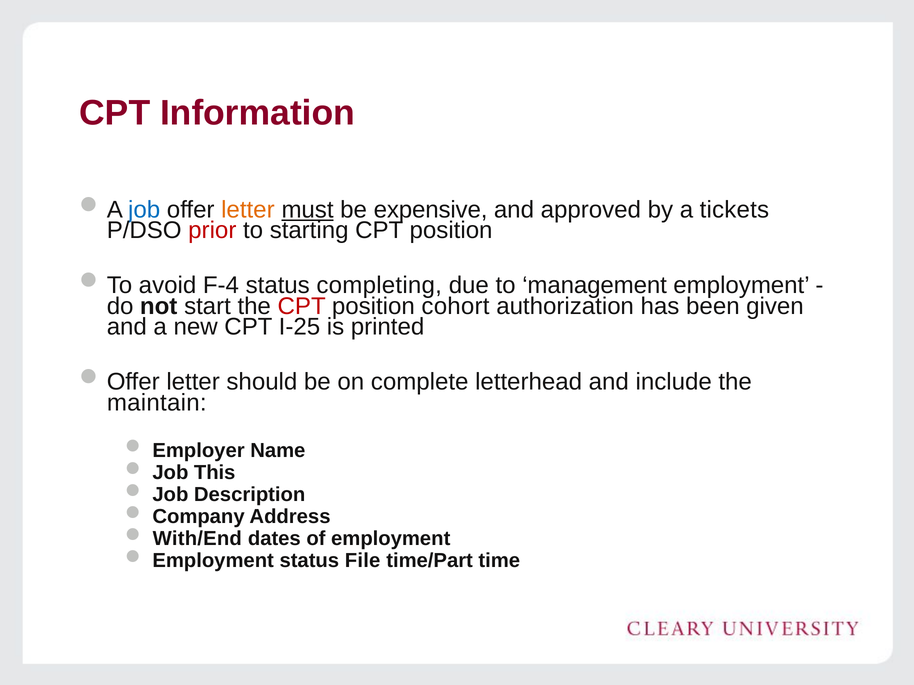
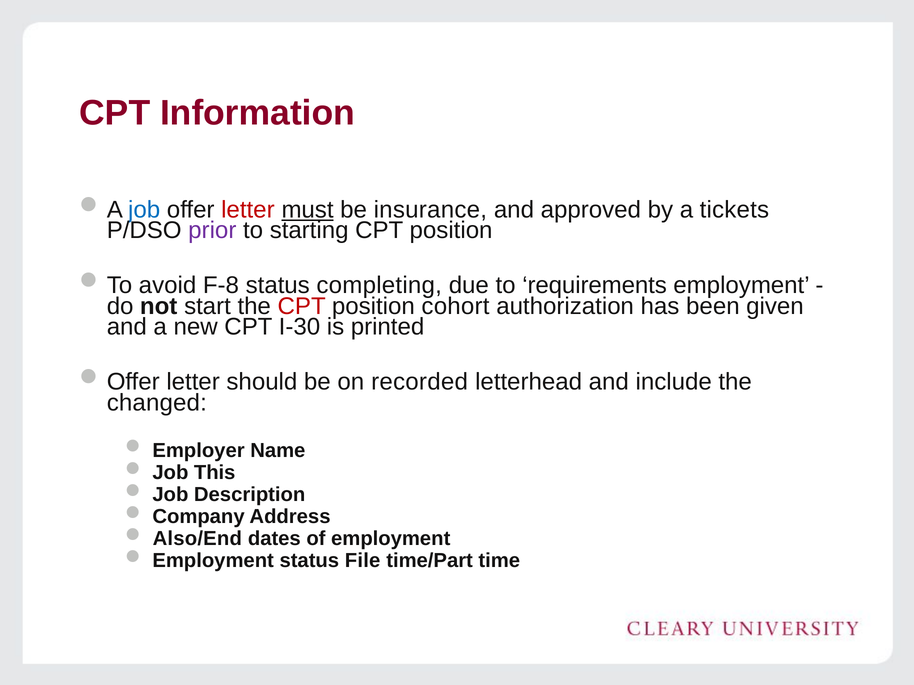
letter colour: orange -> red (248, 210)
expensive: expensive -> insurance (430, 210)
prior colour: red -> purple (212, 231)
F-4: F-4 -> F-8 (221, 285)
management: management -> requirements (595, 285)
I-25: I-25 -> I-30 (299, 327)
complete: complete -> recorded (420, 382)
maintain: maintain -> changed (157, 403)
With/End: With/End -> Also/End (197, 539)
